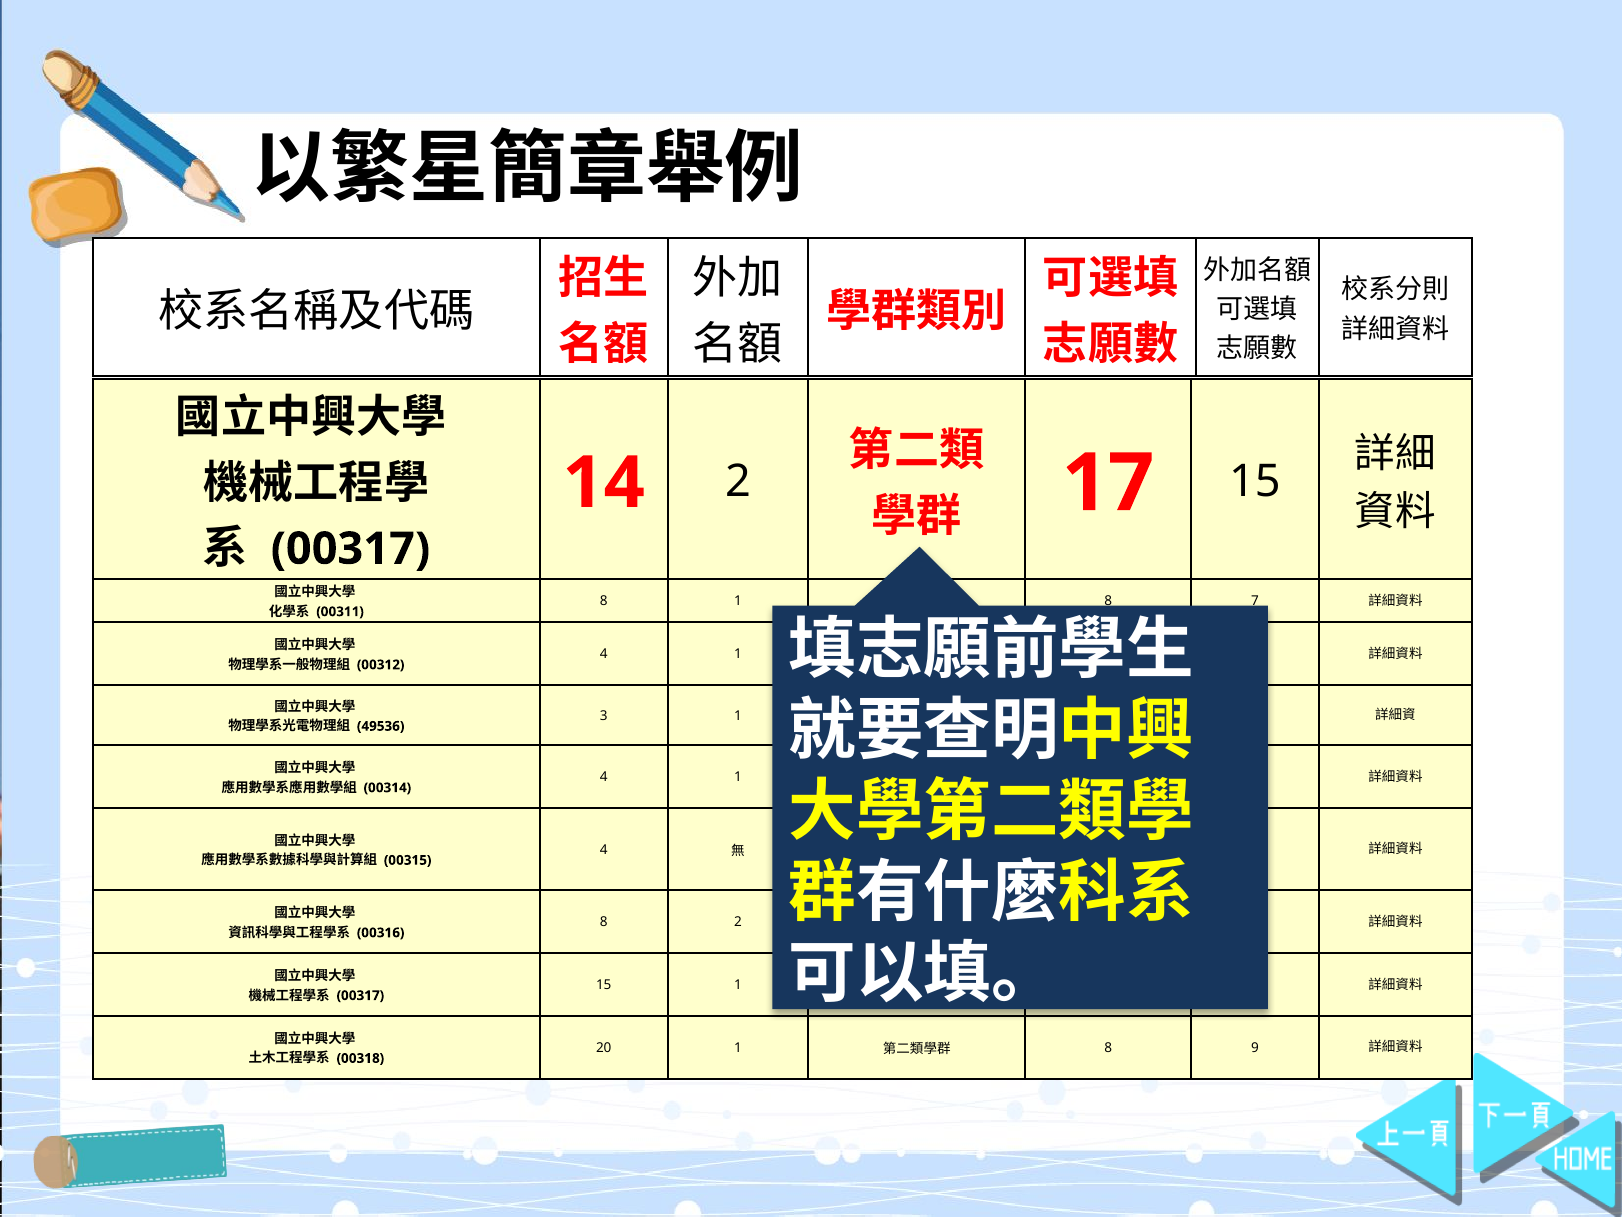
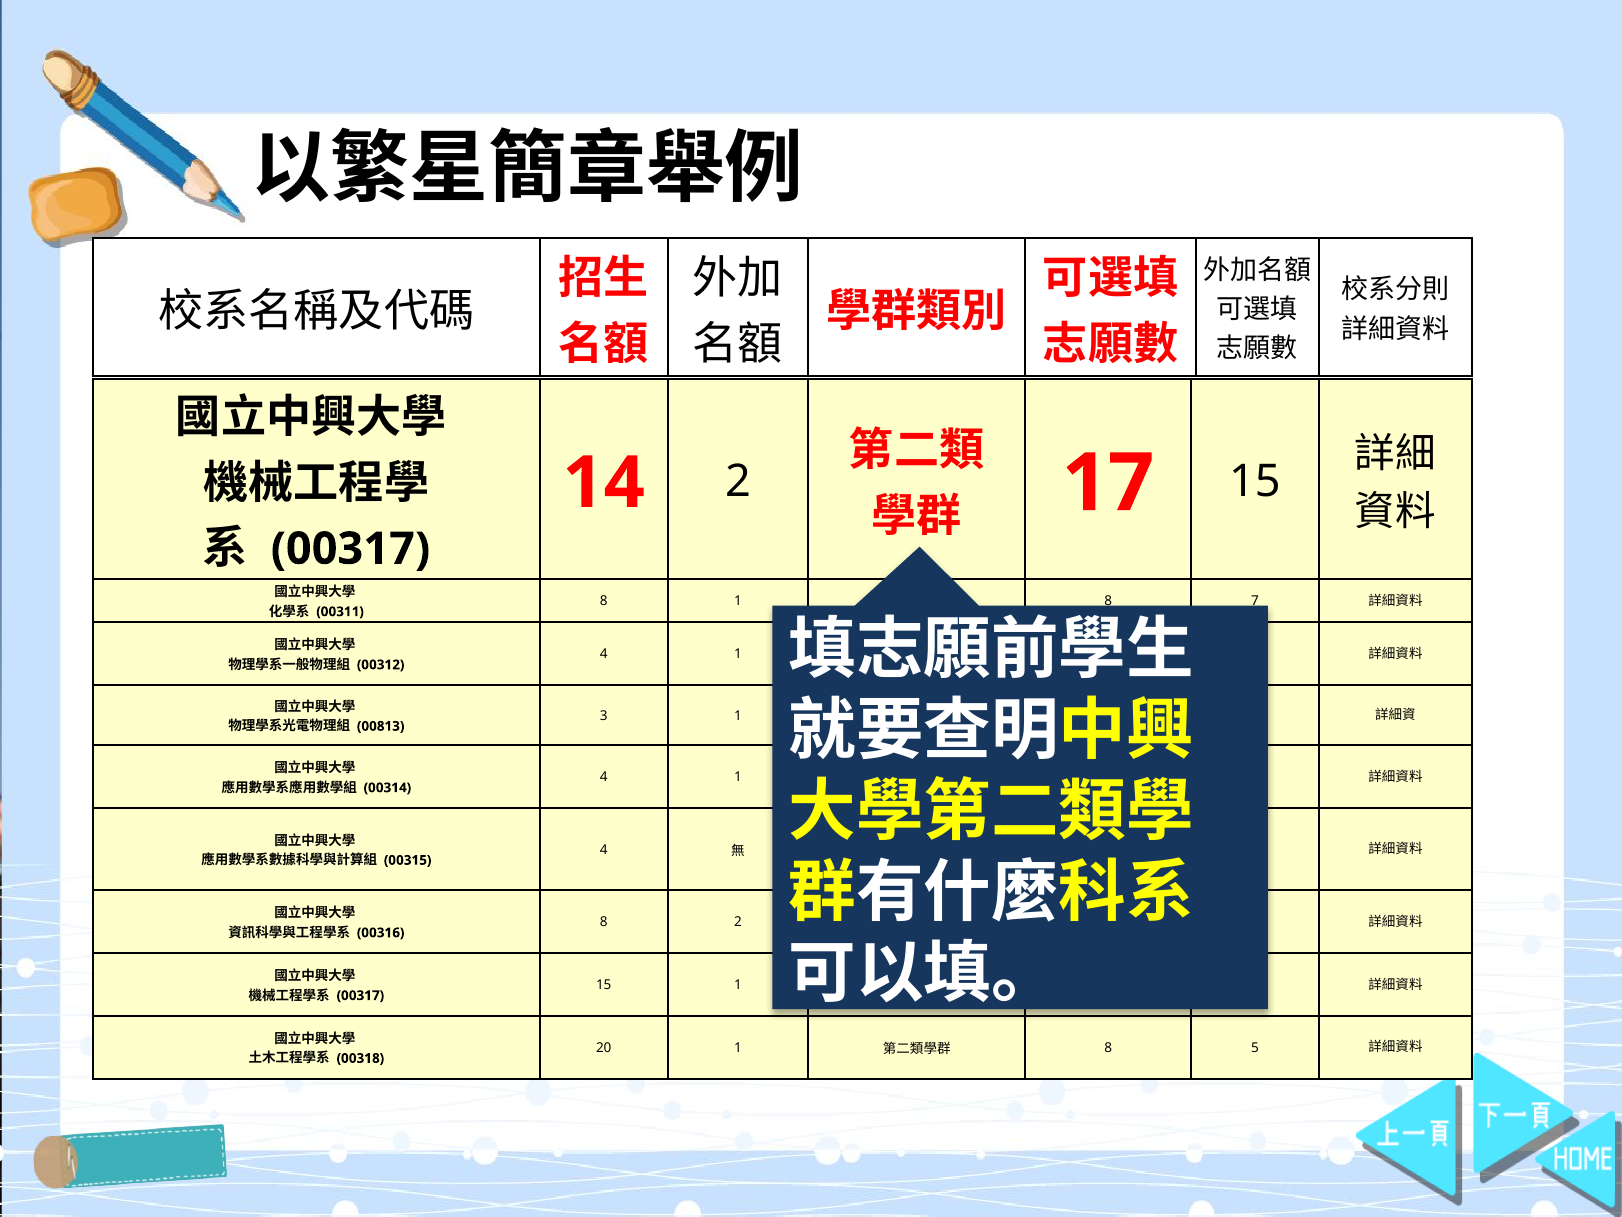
49536: 49536 -> 00813 (381, 726)
9: 9 -> 5 (1255, 1047)
